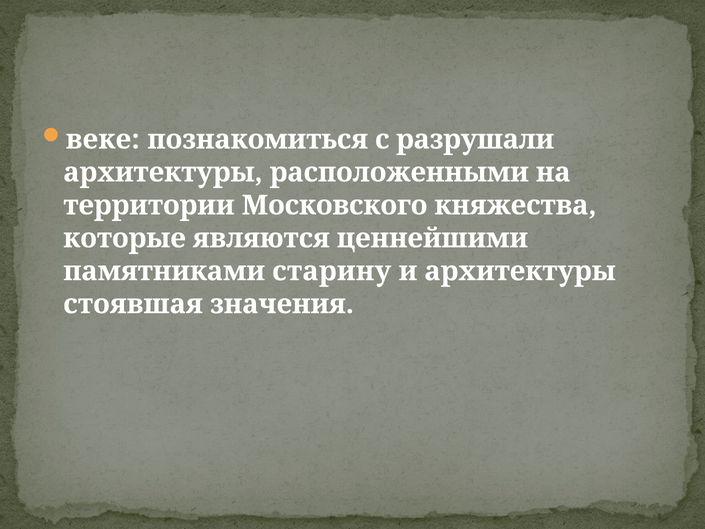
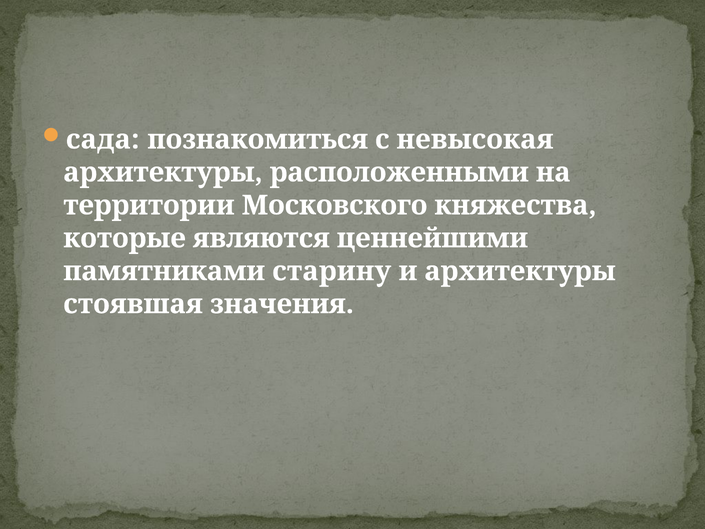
веке: веке -> сада (103, 139)
разрушали: разрушали -> невысокая (475, 139)
